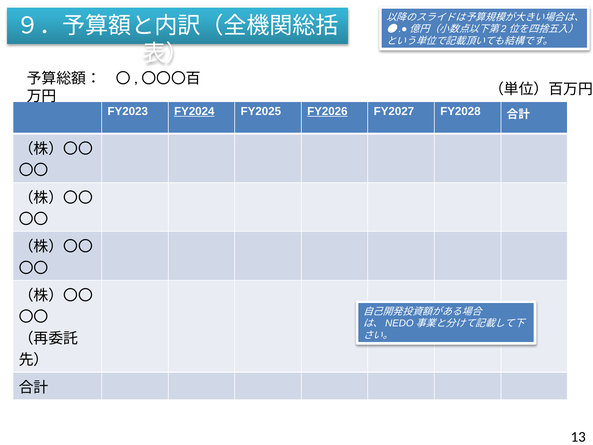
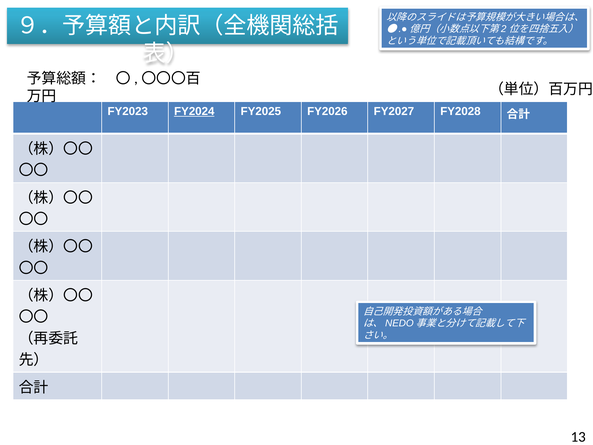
FY2026 underline: present -> none (327, 111)
